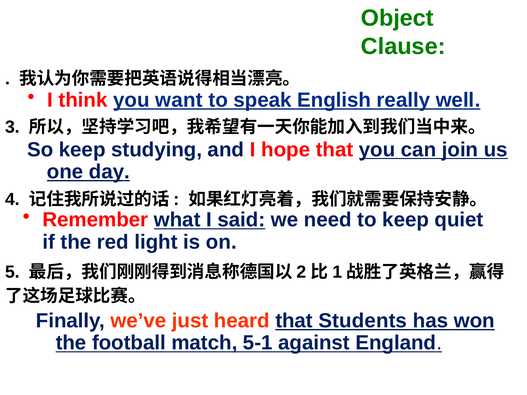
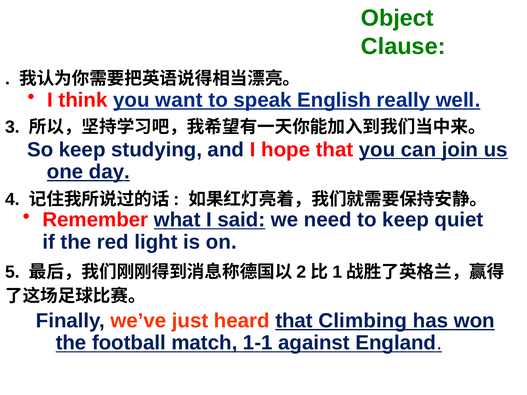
Students: Students -> Climbing (363, 321)
5-1: 5-1 -> 1-1 (258, 343)
